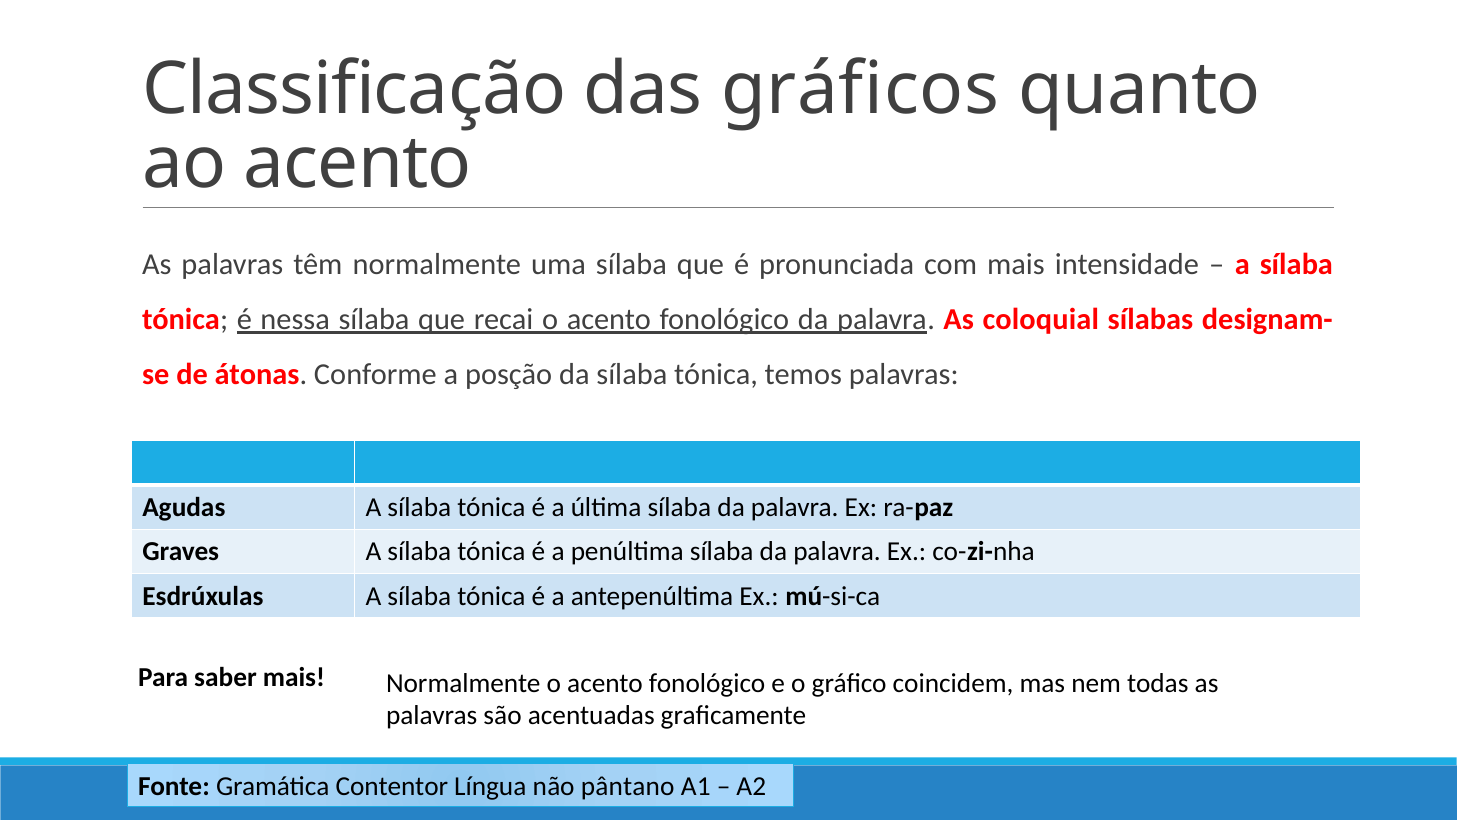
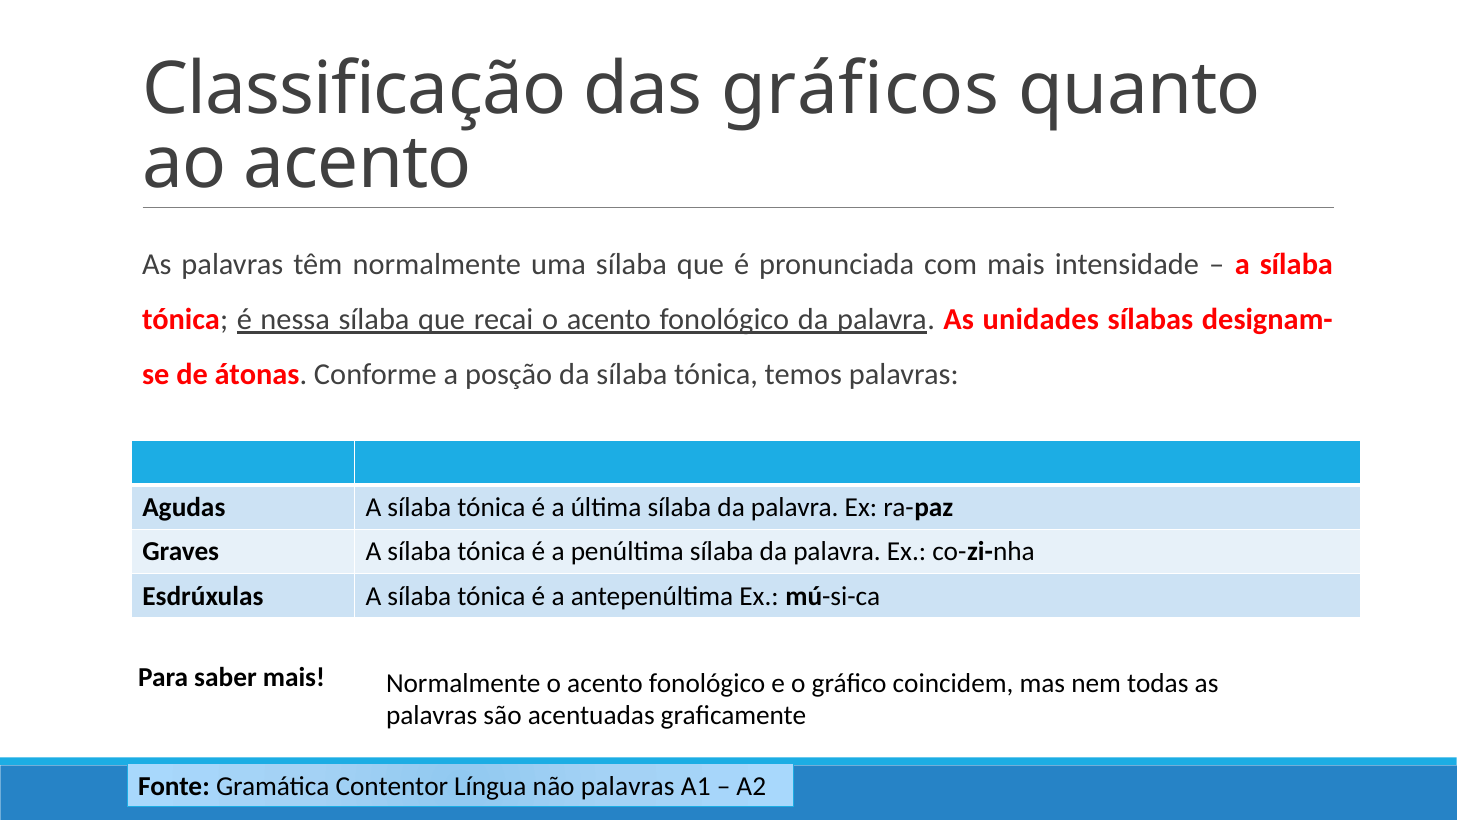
coloquial: coloquial -> unidades (1041, 319)
não pântano: pântano -> palavras (628, 786)
